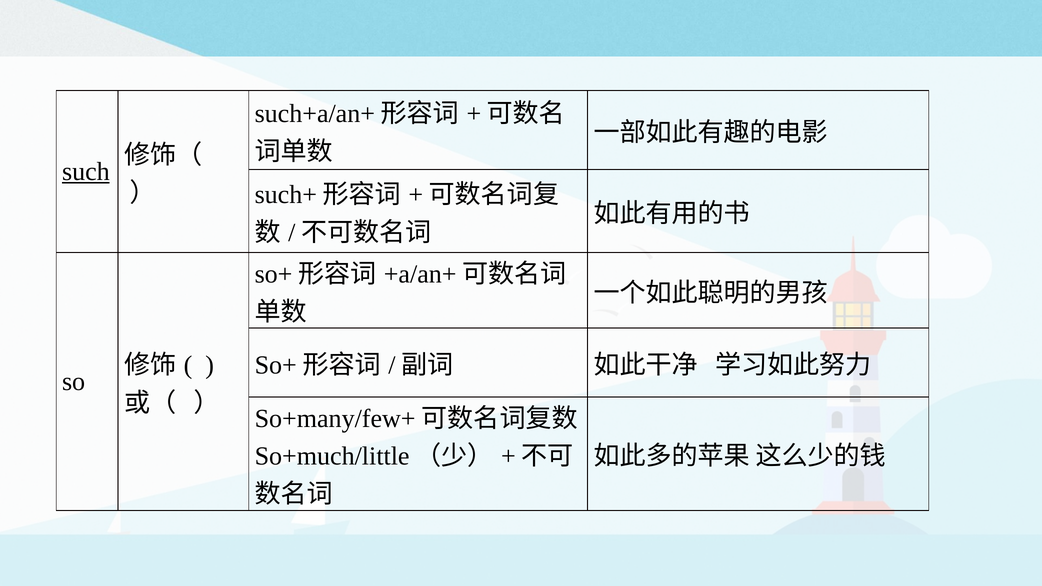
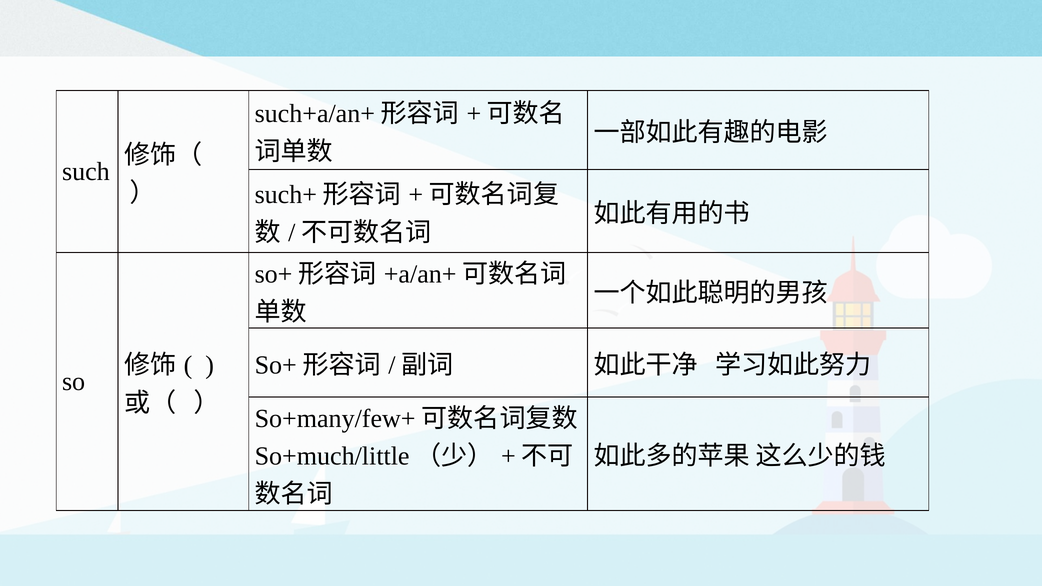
such underline: present -> none (86, 172)
